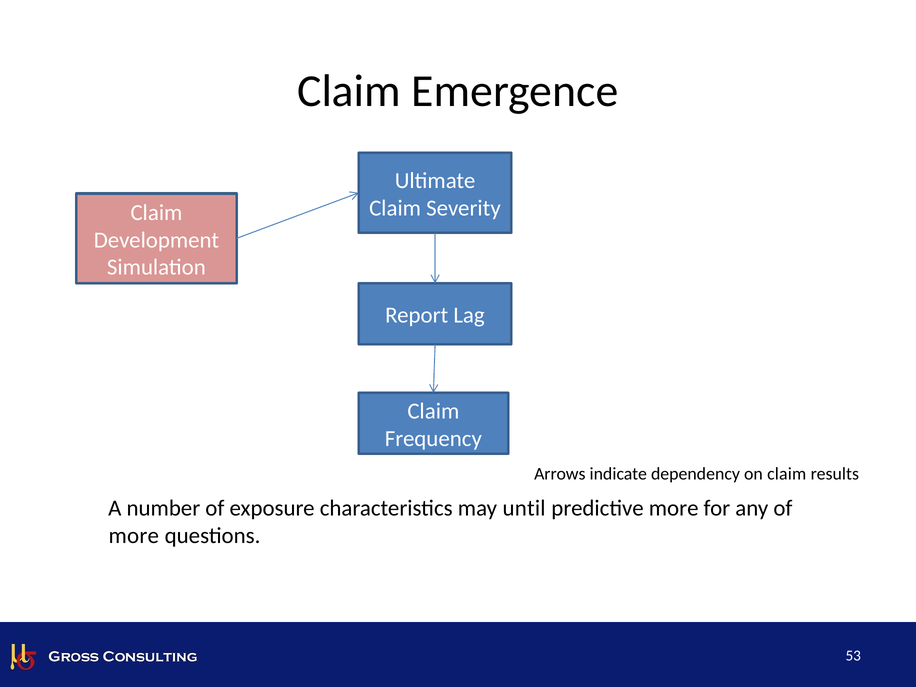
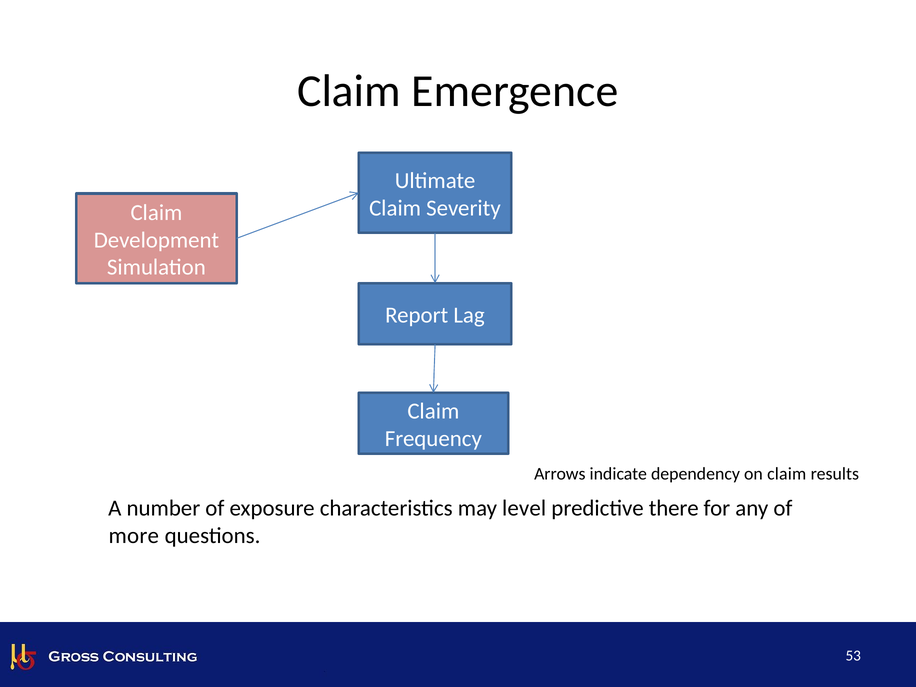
until: until -> level (524, 508)
predictive more: more -> there (674, 508)
